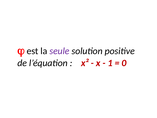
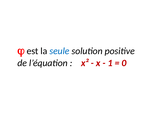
seule colour: purple -> blue (59, 51)
